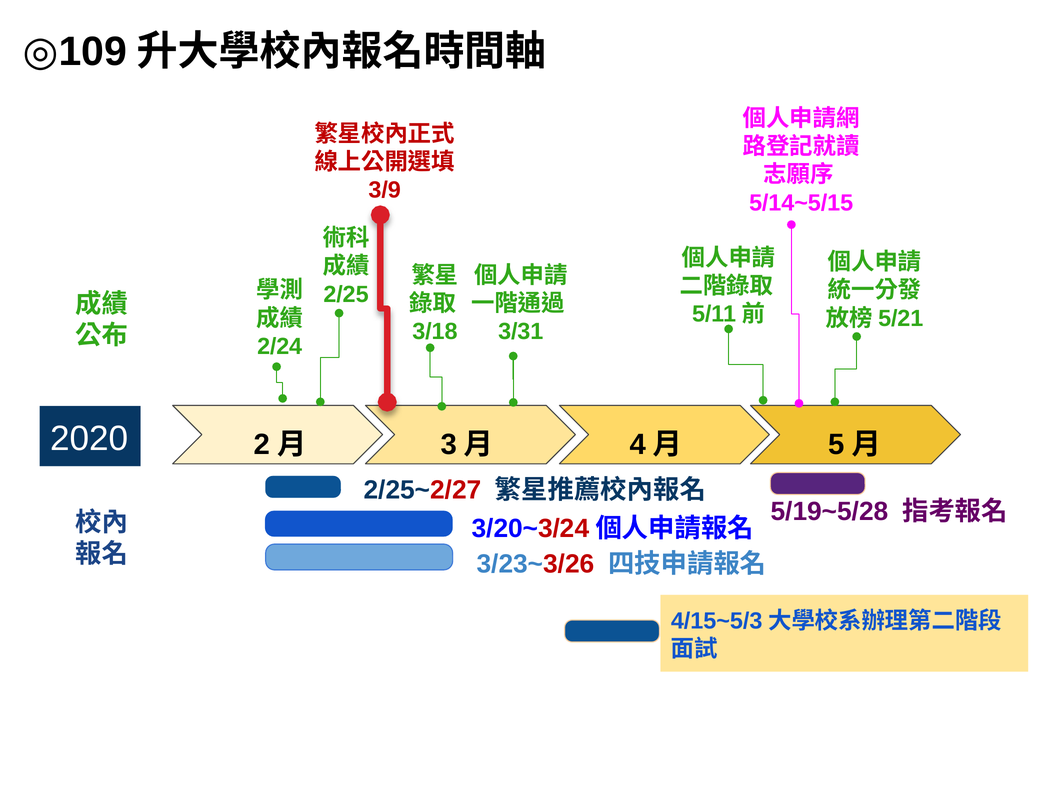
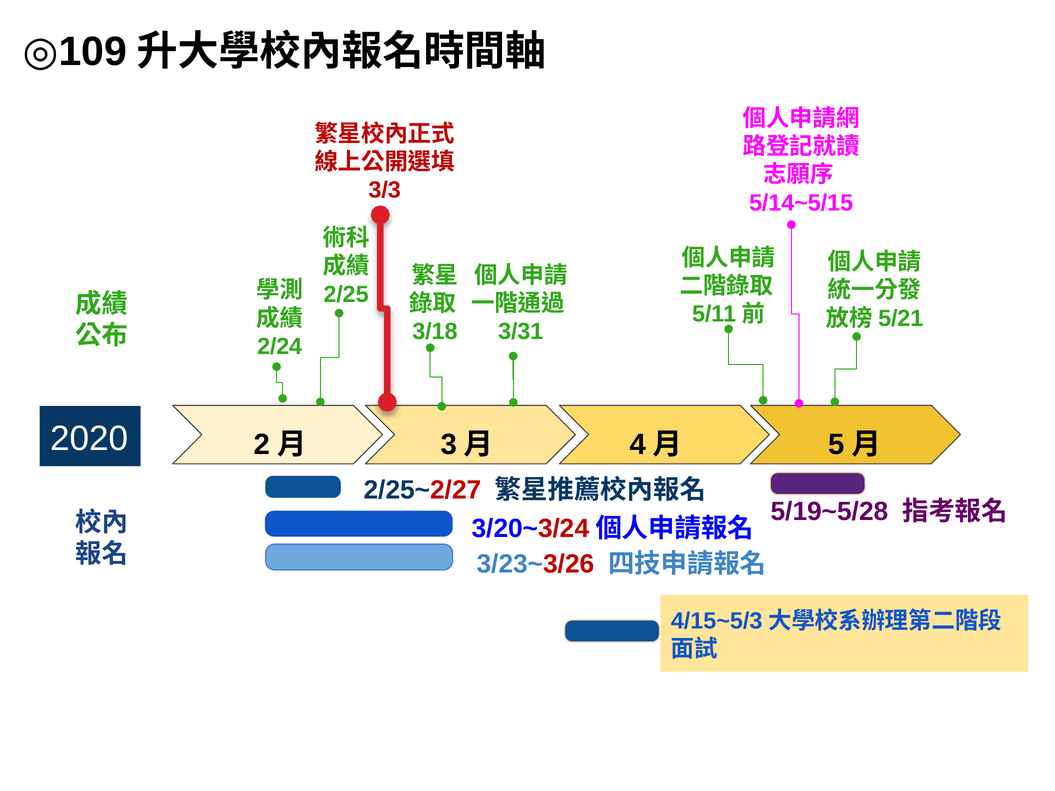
3/9: 3/9 -> 3/3 (385, 190)
